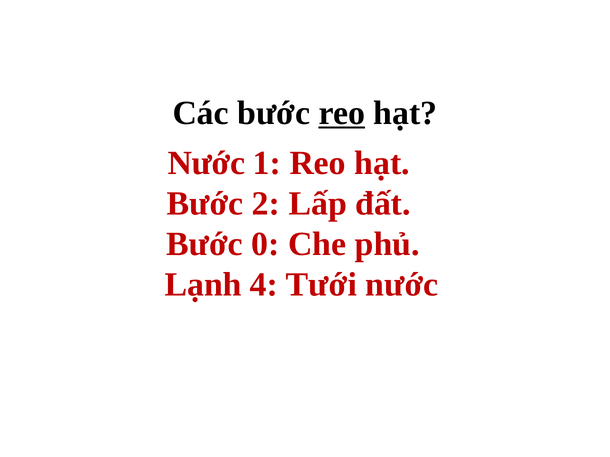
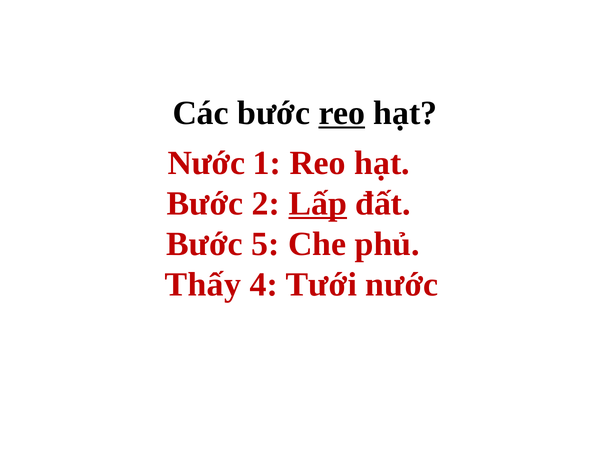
Lấp underline: none -> present (318, 204)
0: 0 -> 5 (265, 244)
Lạnh: Lạnh -> Thấy (203, 285)
